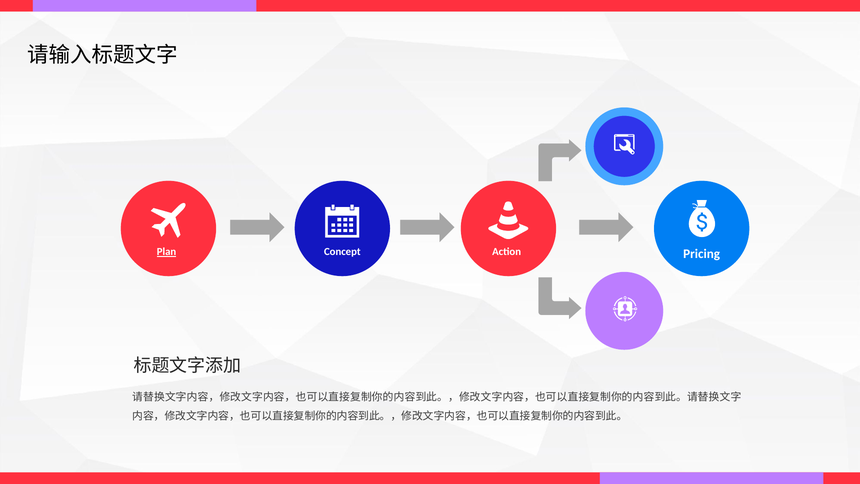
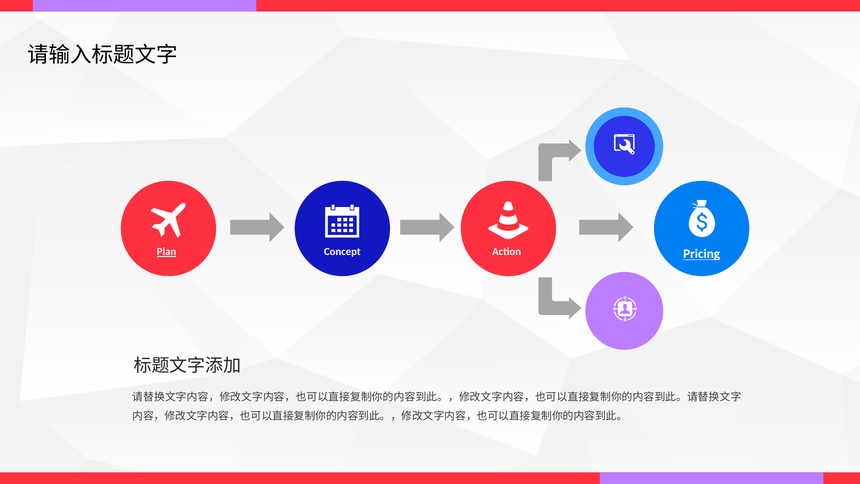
Pricing underline: none -> present (702, 254)
